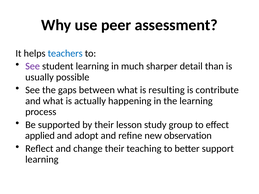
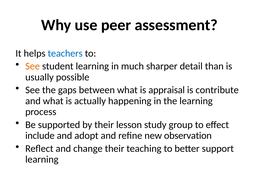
See colour: purple -> orange (33, 66)
resulting: resulting -> appraisal (167, 90)
applied: applied -> include (40, 136)
